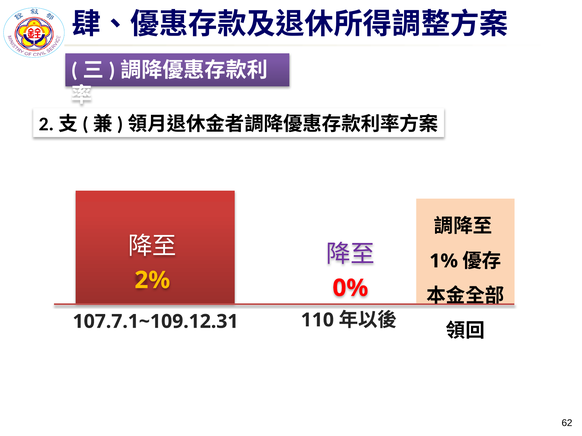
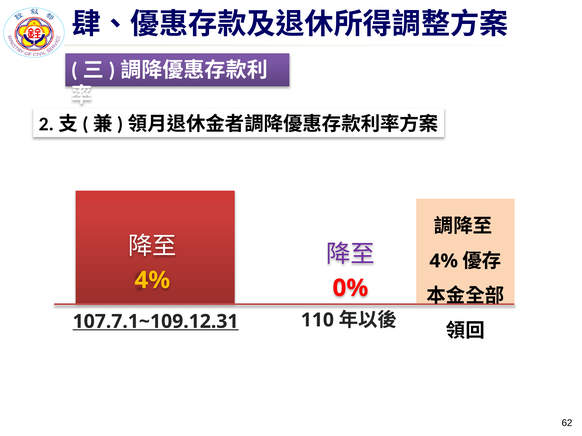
1%: 1% -> 4% (444, 261)
2%: 2% -> 4% (152, 280)
107.7.1~109.12.31 underline: none -> present (156, 322)
